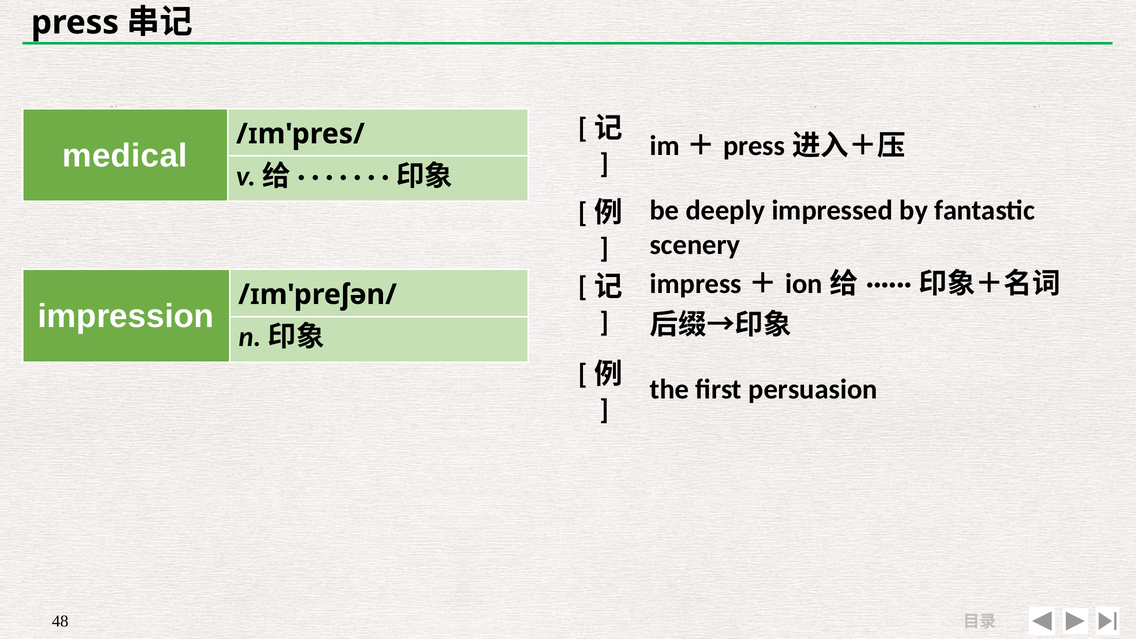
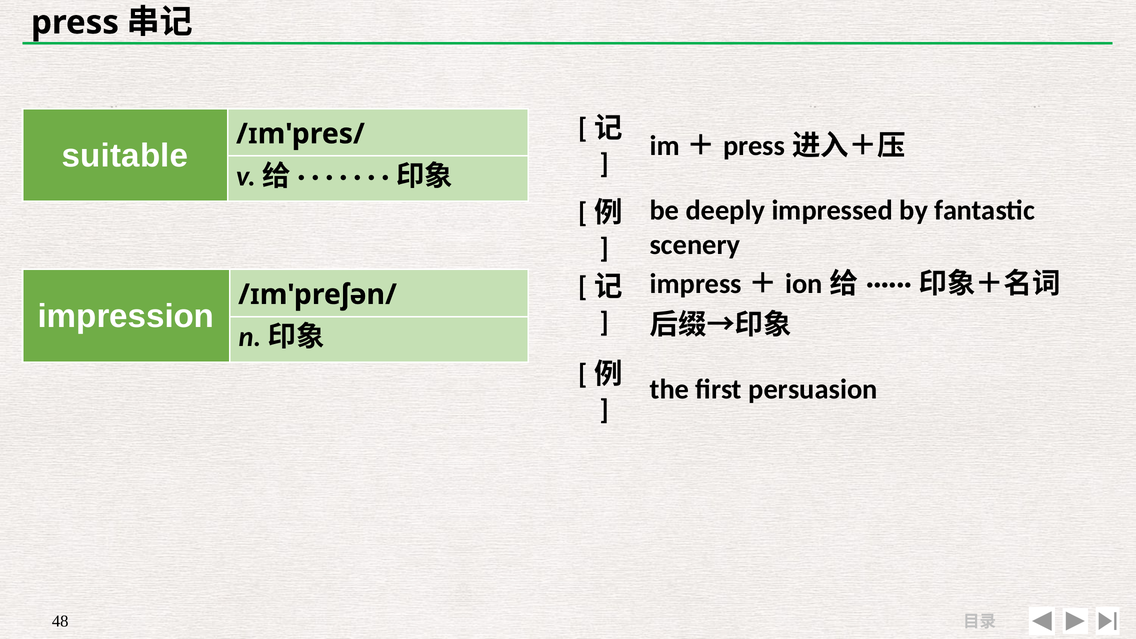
medical: medical -> suitable (125, 156)
